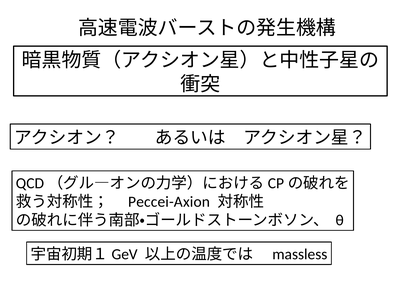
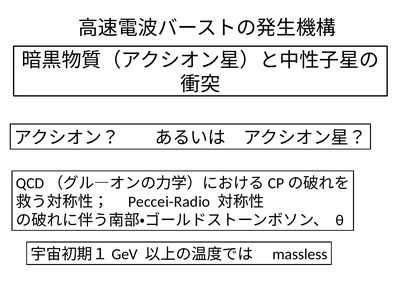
Peccei-Axion: Peccei-Axion -> Peccei-Radio (169, 202)
